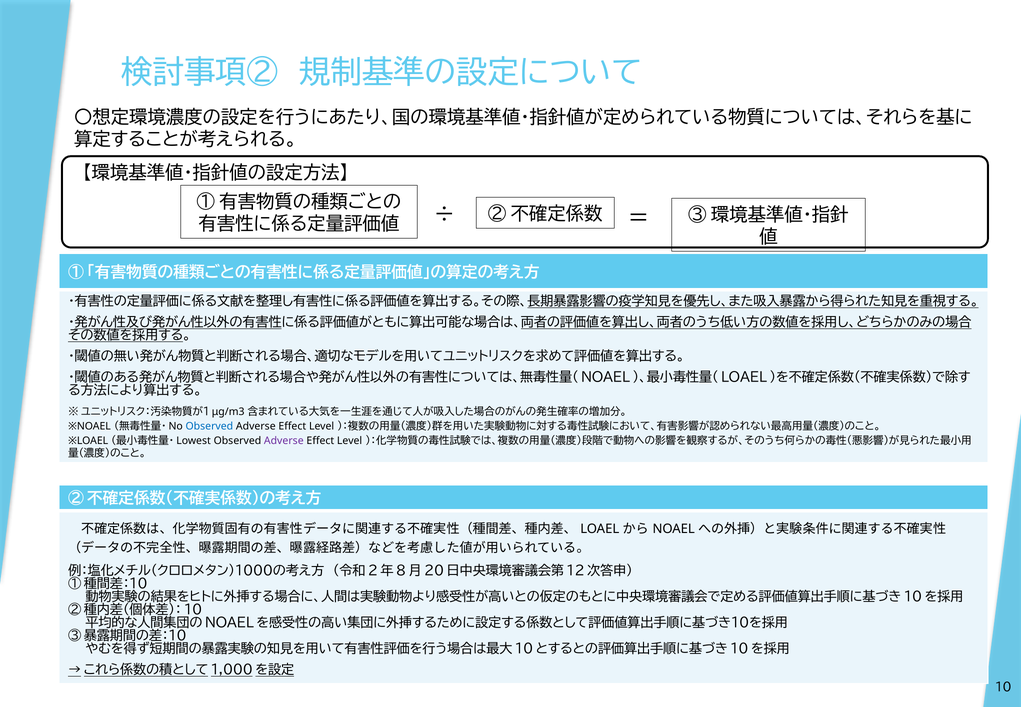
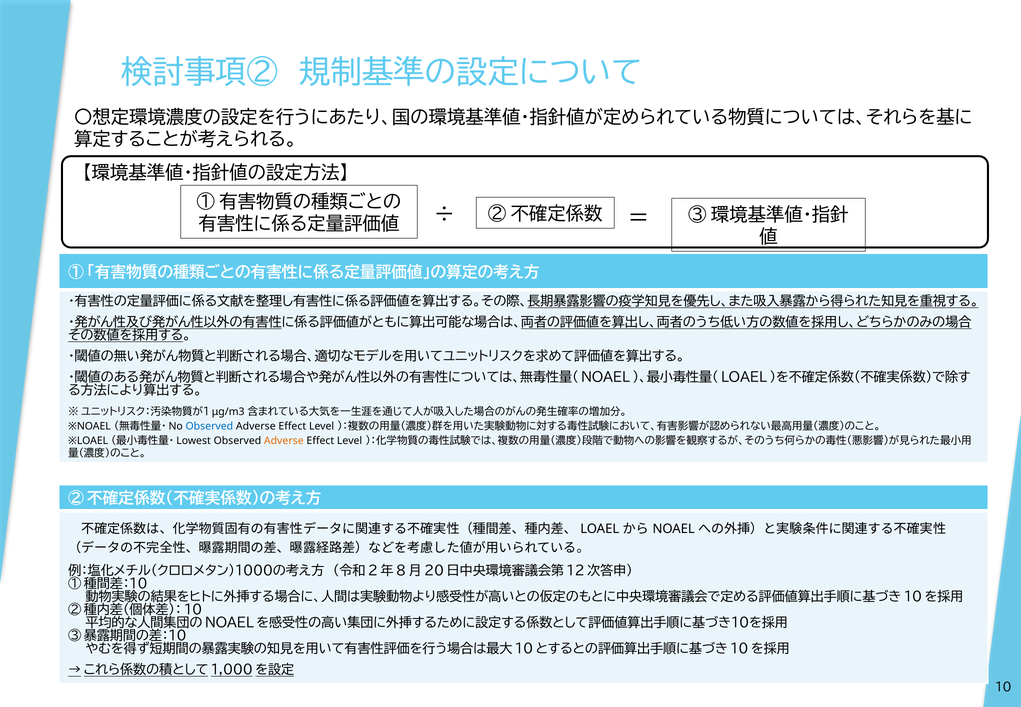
Adverse colour: purple -> orange (284, 441)
